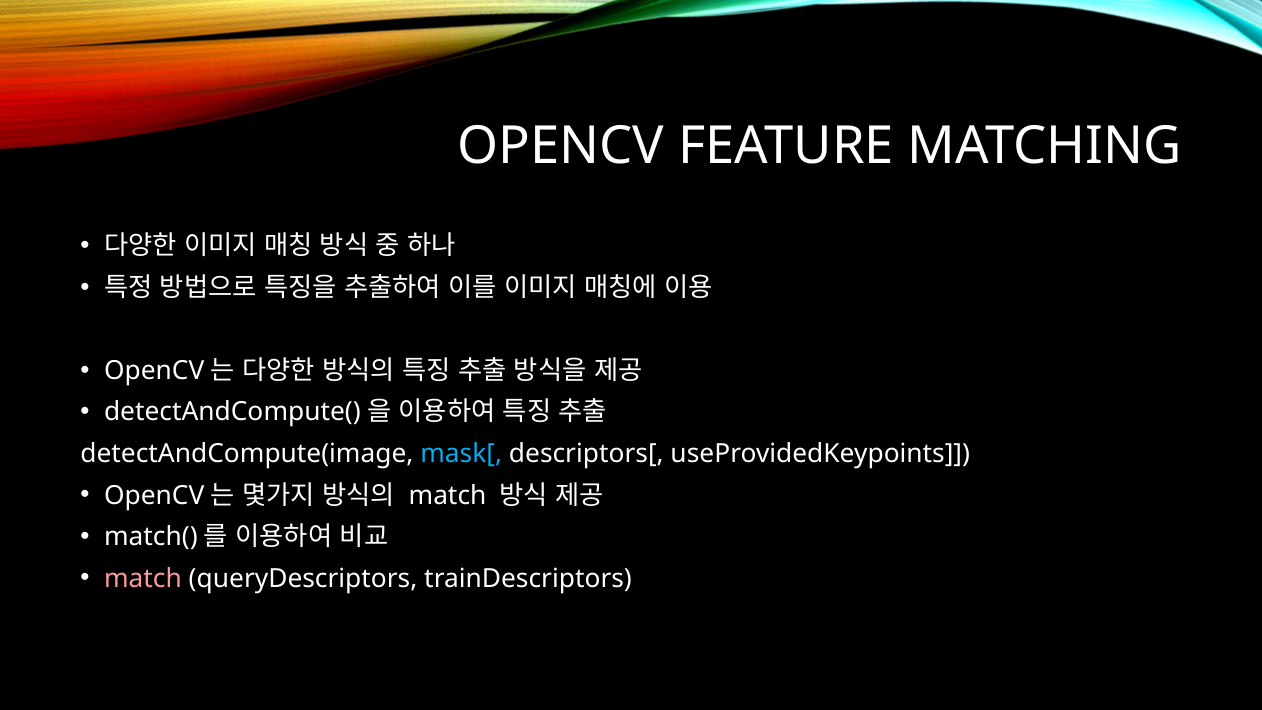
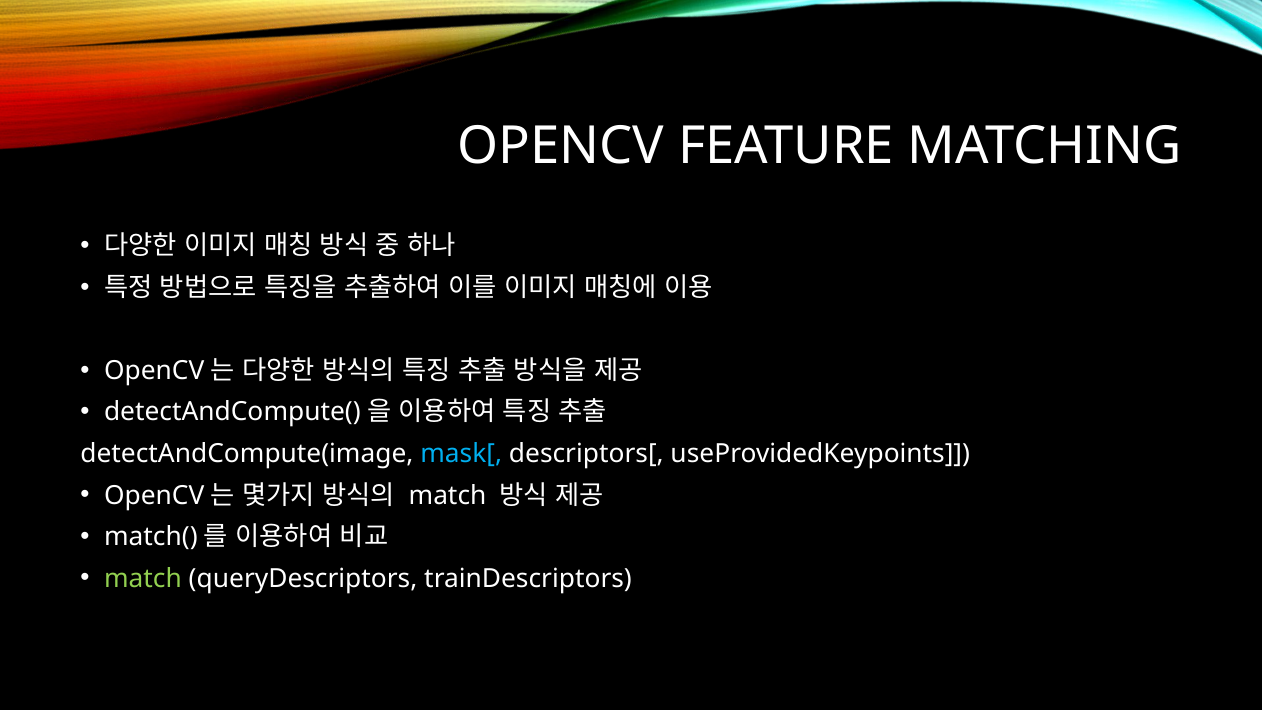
match colour: pink -> light green (143, 578)
